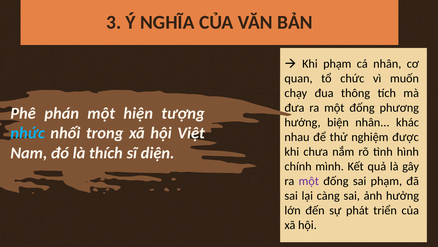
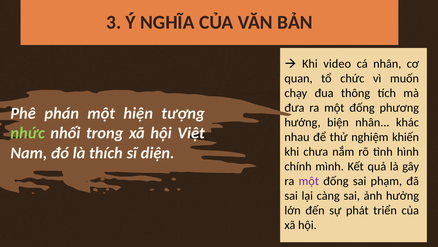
Khi phạm: phạm -> video (337, 64)
nhức colour: light blue -> light green (28, 133)
được: được -> khiến (406, 137)
